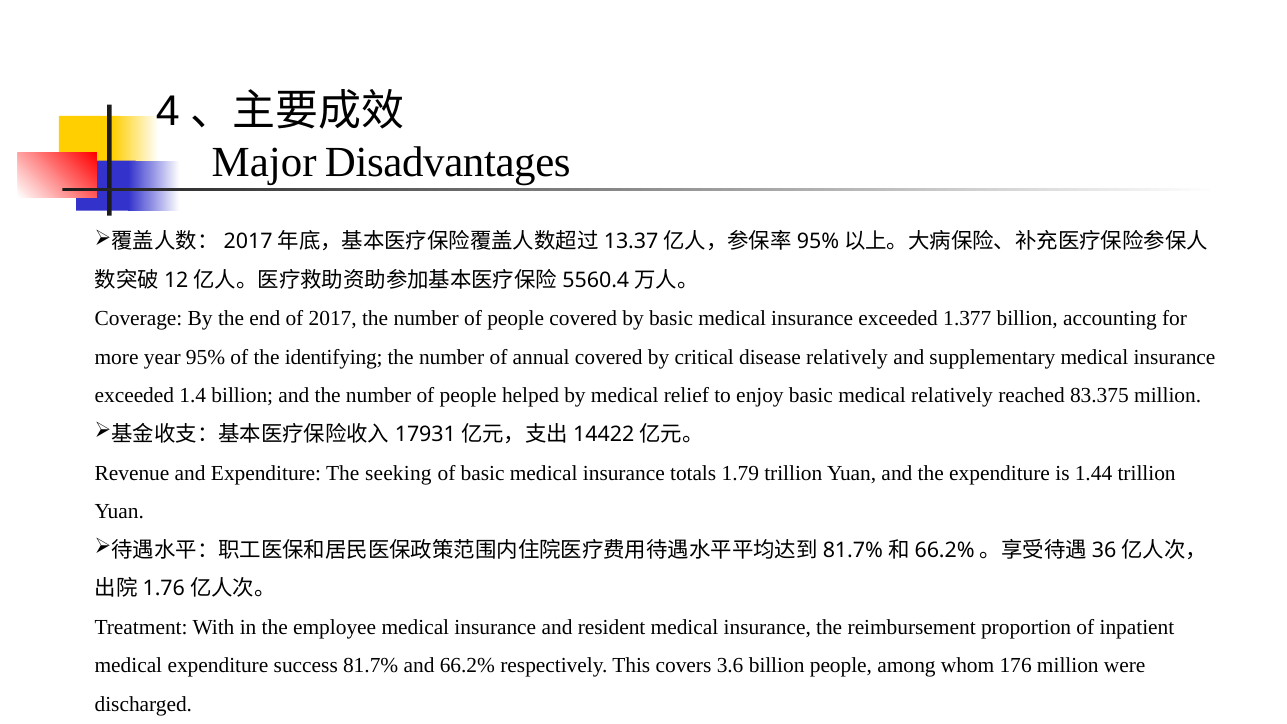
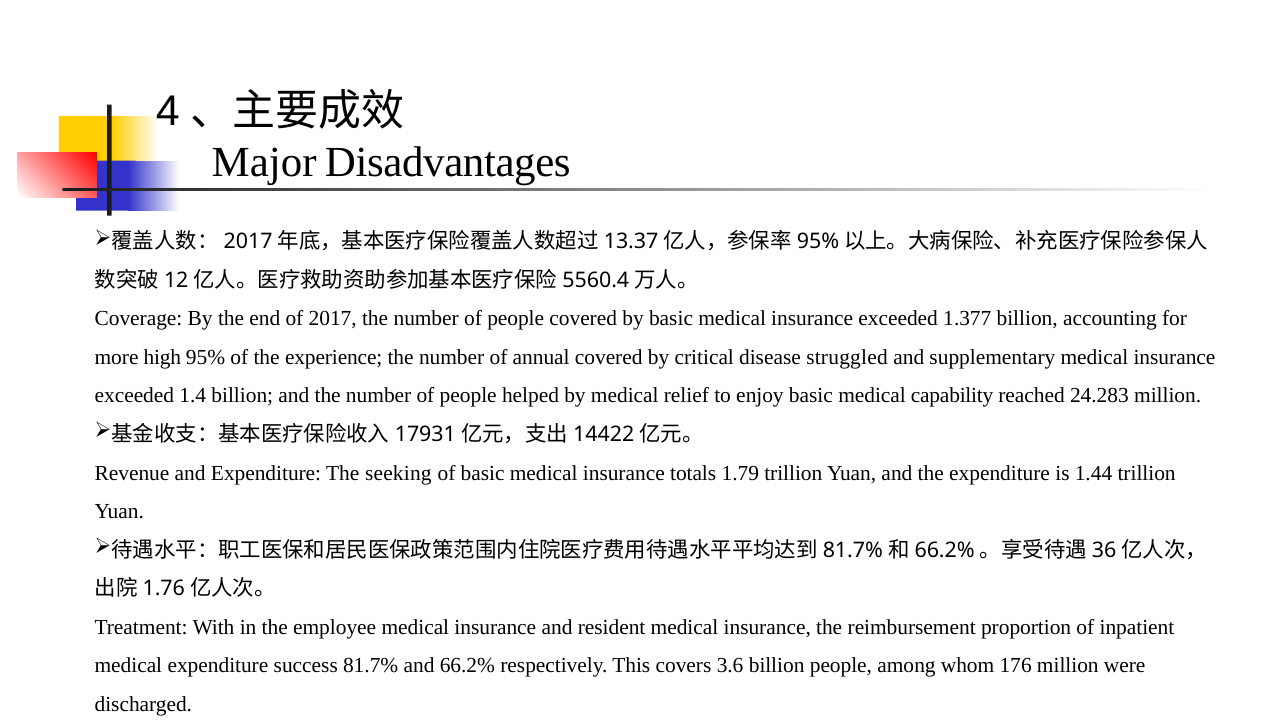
year: year -> high (162, 357)
identifying: identifying -> experience (334, 357)
disease relatively: relatively -> struggled (847, 357)
medical relatively: relatively -> capability (952, 396)
83.375: 83.375 -> 24.283 (1099, 396)
